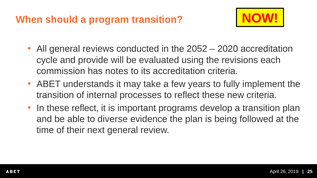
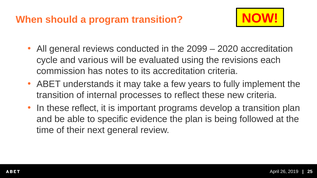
2052: 2052 -> 2099 (197, 49)
provide: provide -> various (93, 60)
diverse: diverse -> specific (113, 119)
